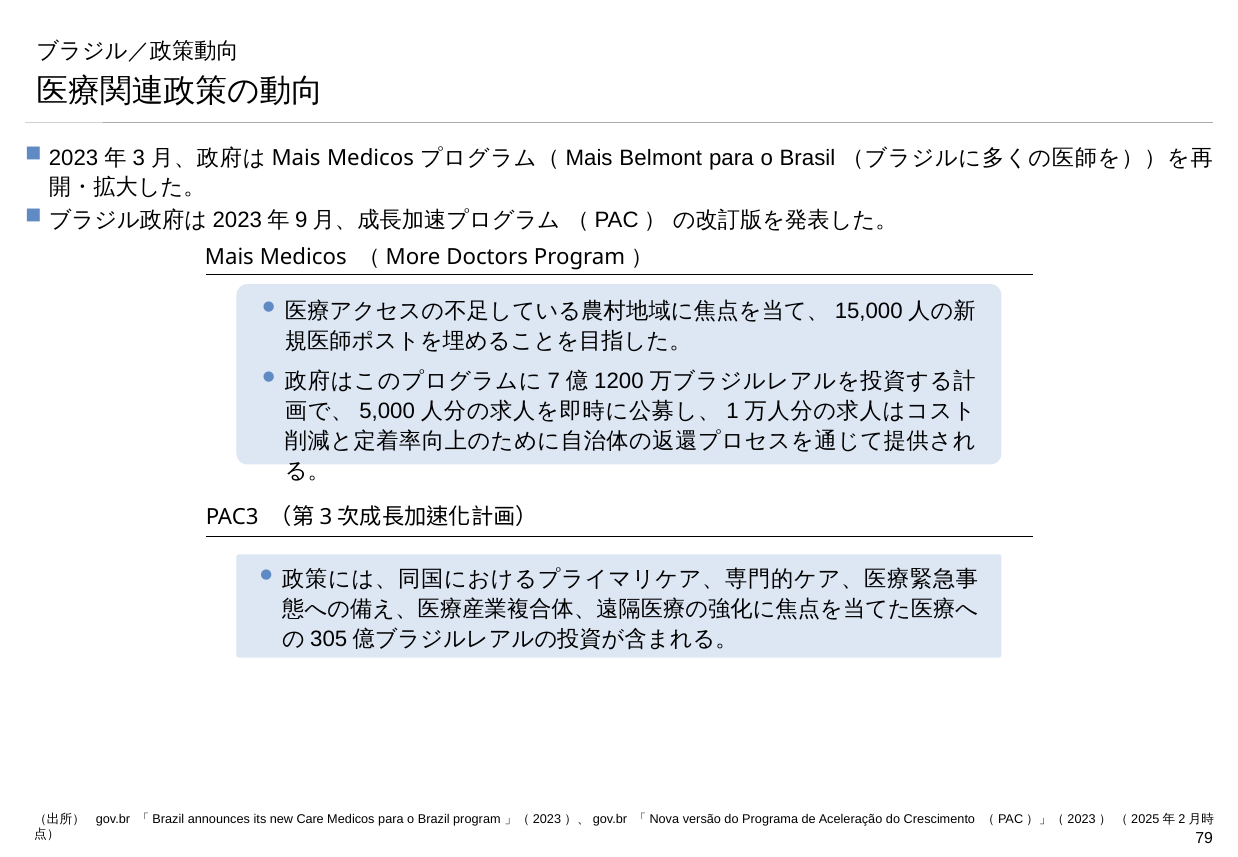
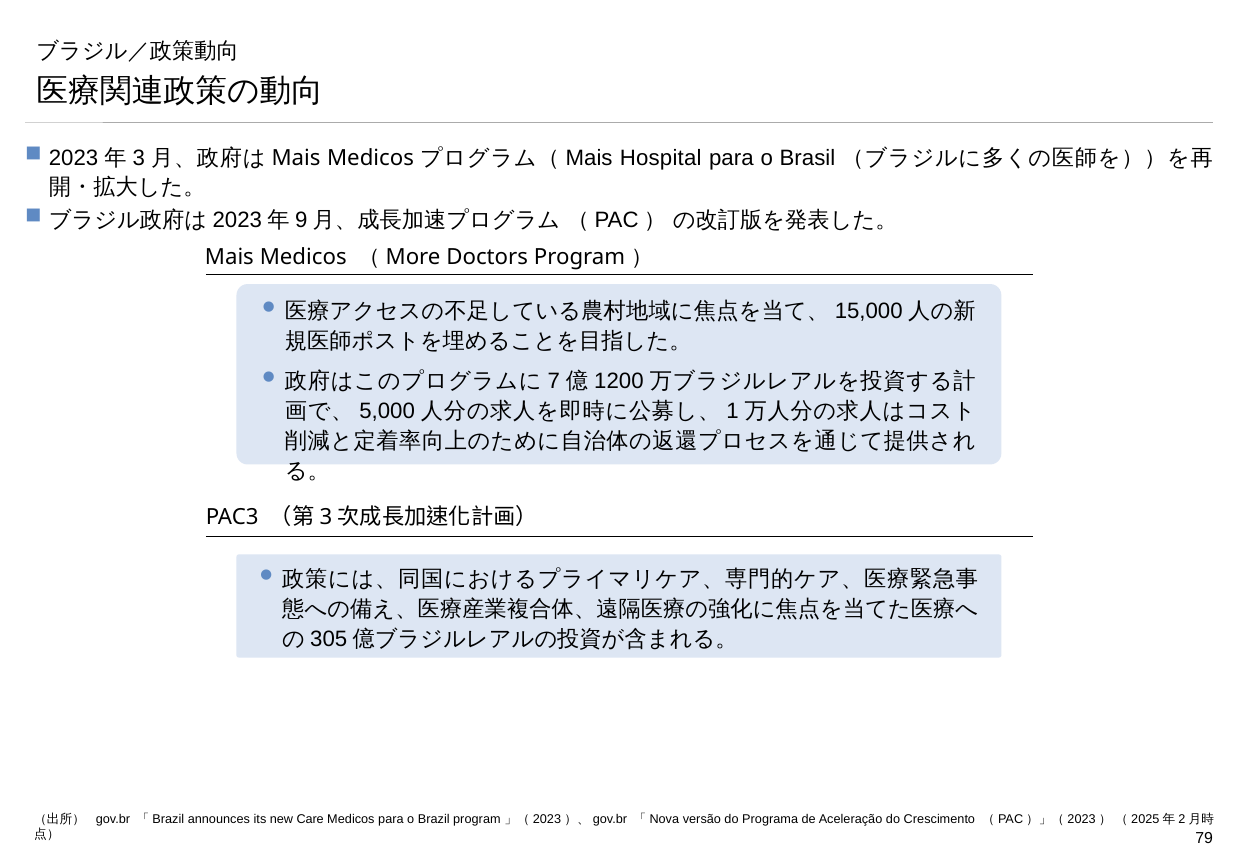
Belmont: Belmont -> Hospital (661, 158)
